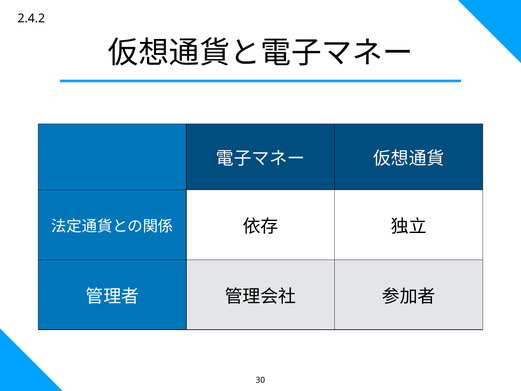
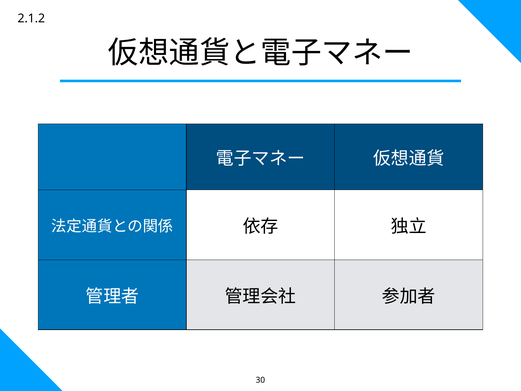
2.4.2: 2.4.2 -> 2.1.2 (31, 18)
